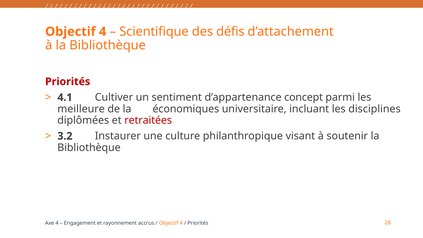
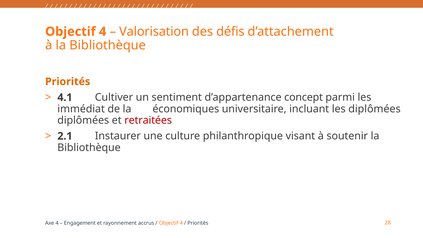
Scientifique: Scientifique -> Valorisation (154, 32)
Priorités colour: red -> orange (68, 82)
meilleure: meilleure -> immédiat (81, 109)
les disciplines: disciplines -> diplômées (375, 109)
3.2: 3.2 -> 2.1 (65, 136)
